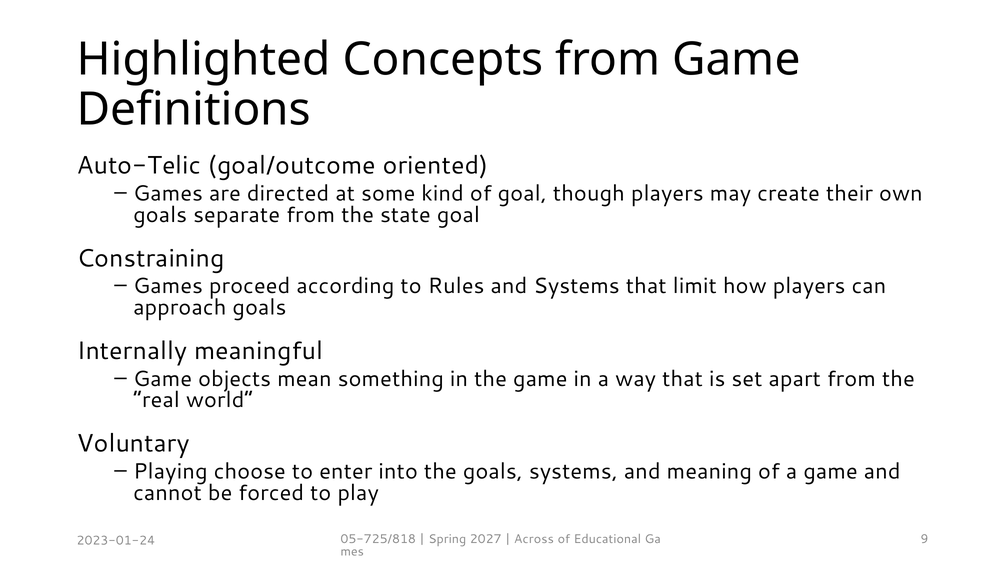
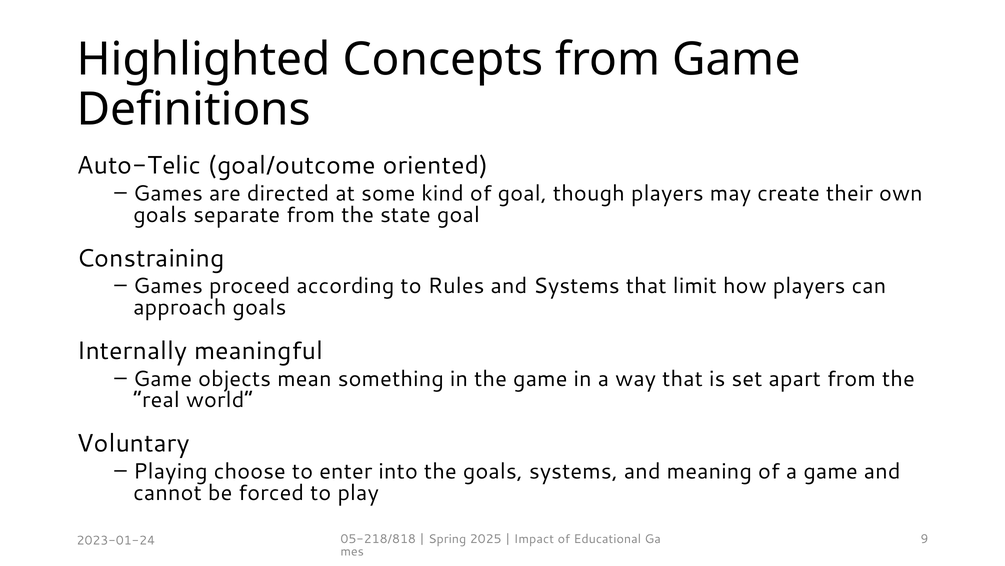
05-725/818: 05-725/818 -> 05-218/818 (378, 539)
2027: 2027 -> 2025 (486, 539)
Across: Across -> Impact (534, 539)
